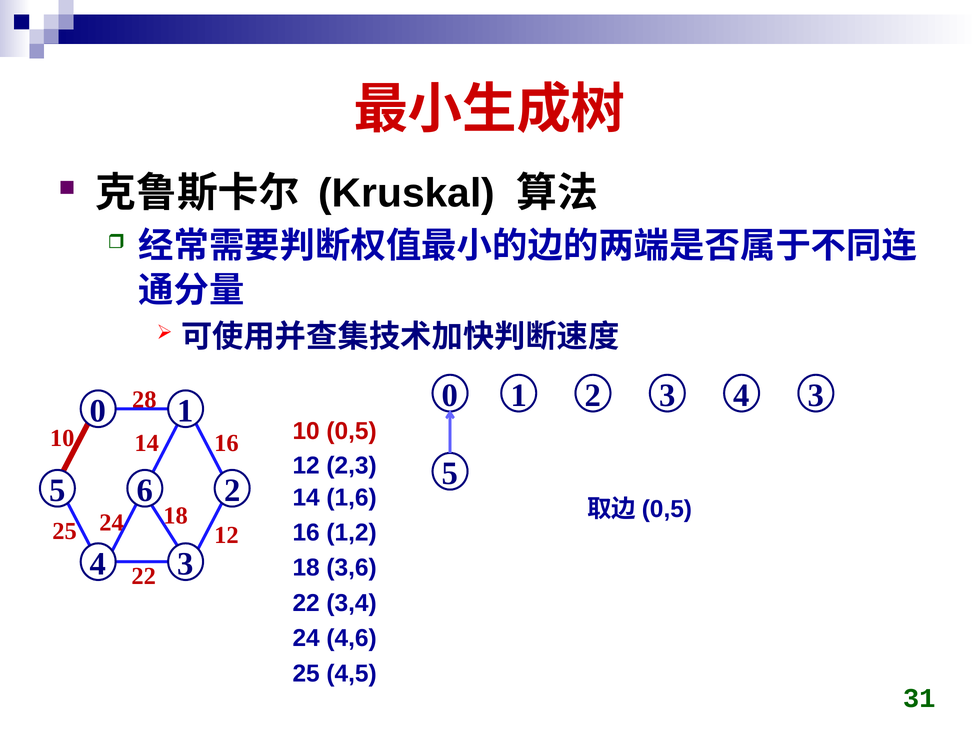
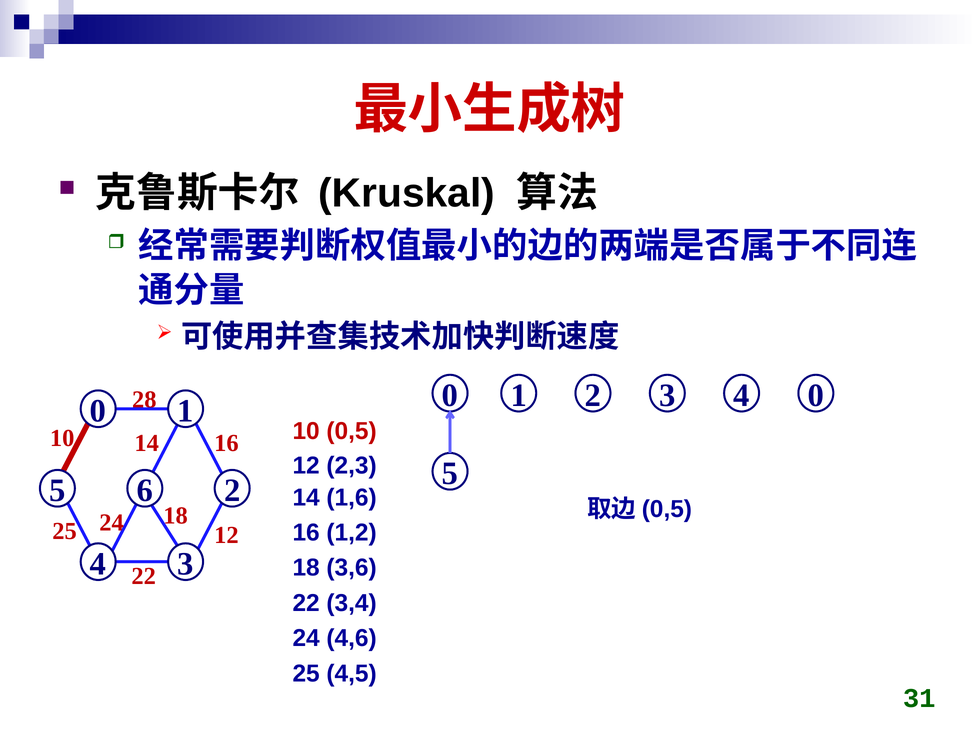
4 3: 3 -> 0 (816, 396)
